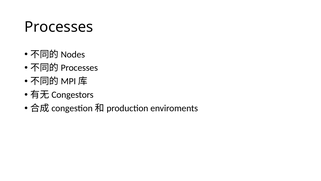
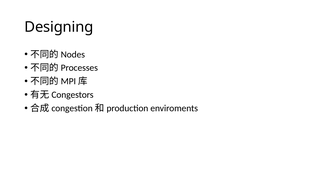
Processes: Processes -> Designing (59, 27)
